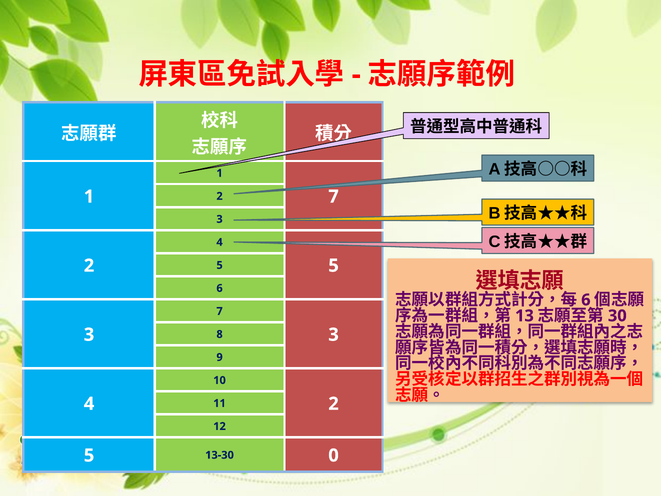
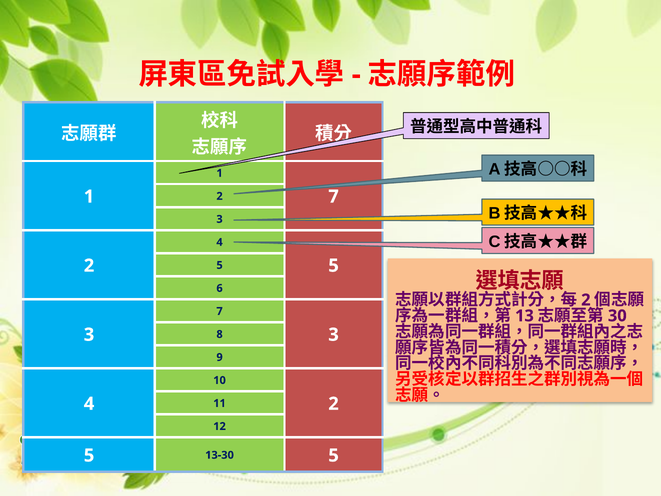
6: 6 -> 2 (586, 300)
13-30 0: 0 -> 5 (334, 455)
